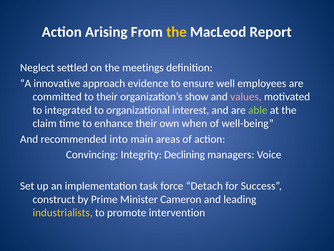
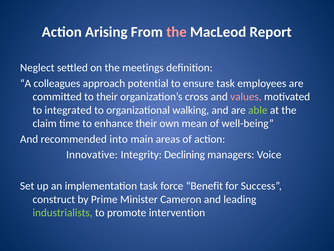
the colour: yellow -> pink (177, 32)
innovative: innovative -> colleagues (57, 83)
evidence: evidence -> potential (148, 83)
ensure well: well -> task (226, 83)
show: show -> cross (197, 97)
interest: interest -> walking (191, 110)
when: when -> mean (194, 123)
Convincing: Convincing -> Innovative (92, 154)
Detach: Detach -> Benefit (204, 186)
industrialists colour: yellow -> light green (63, 212)
